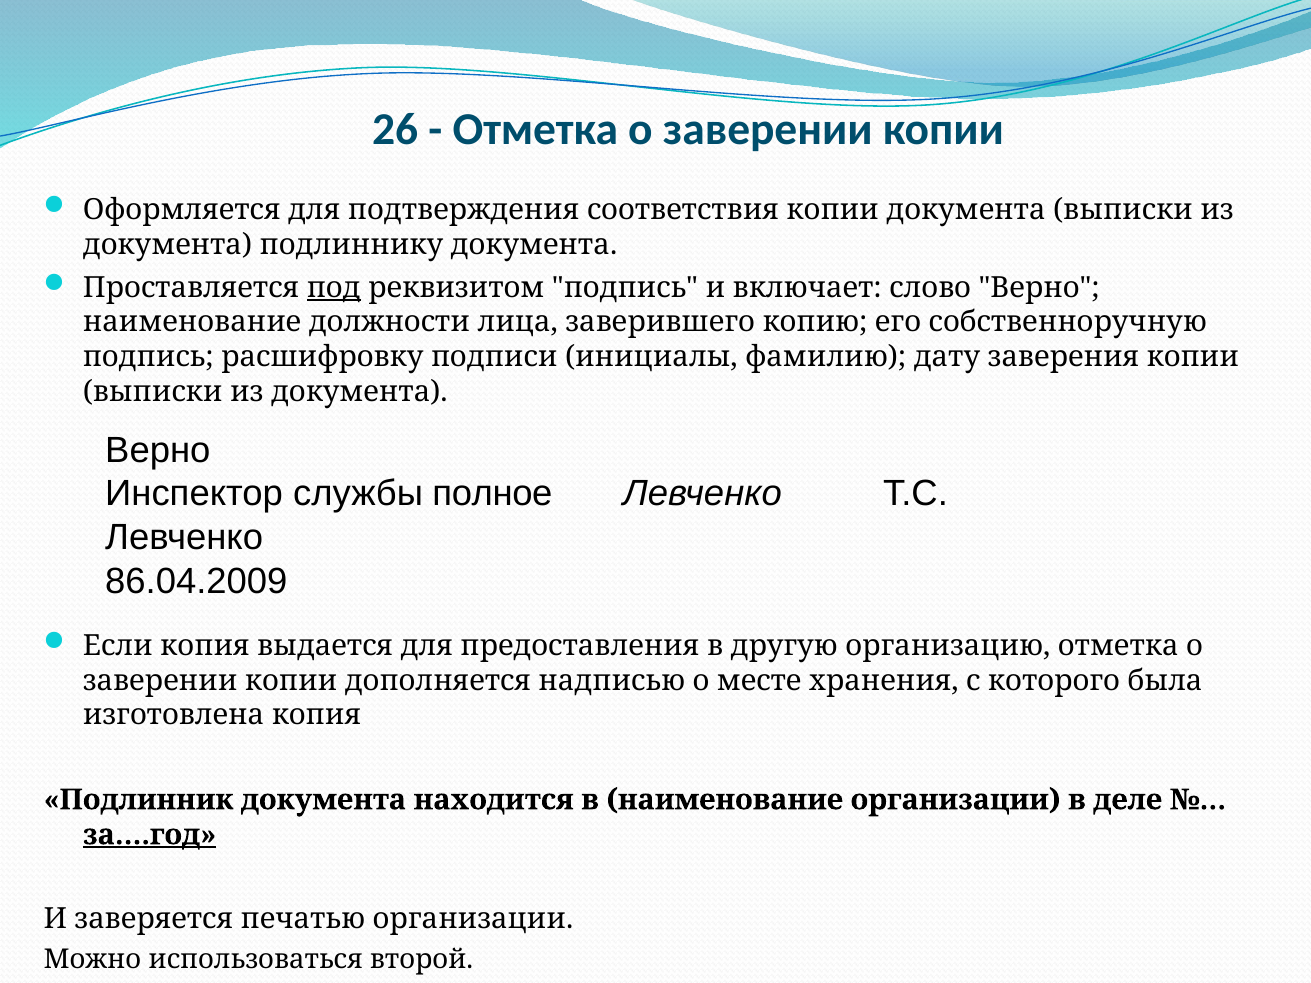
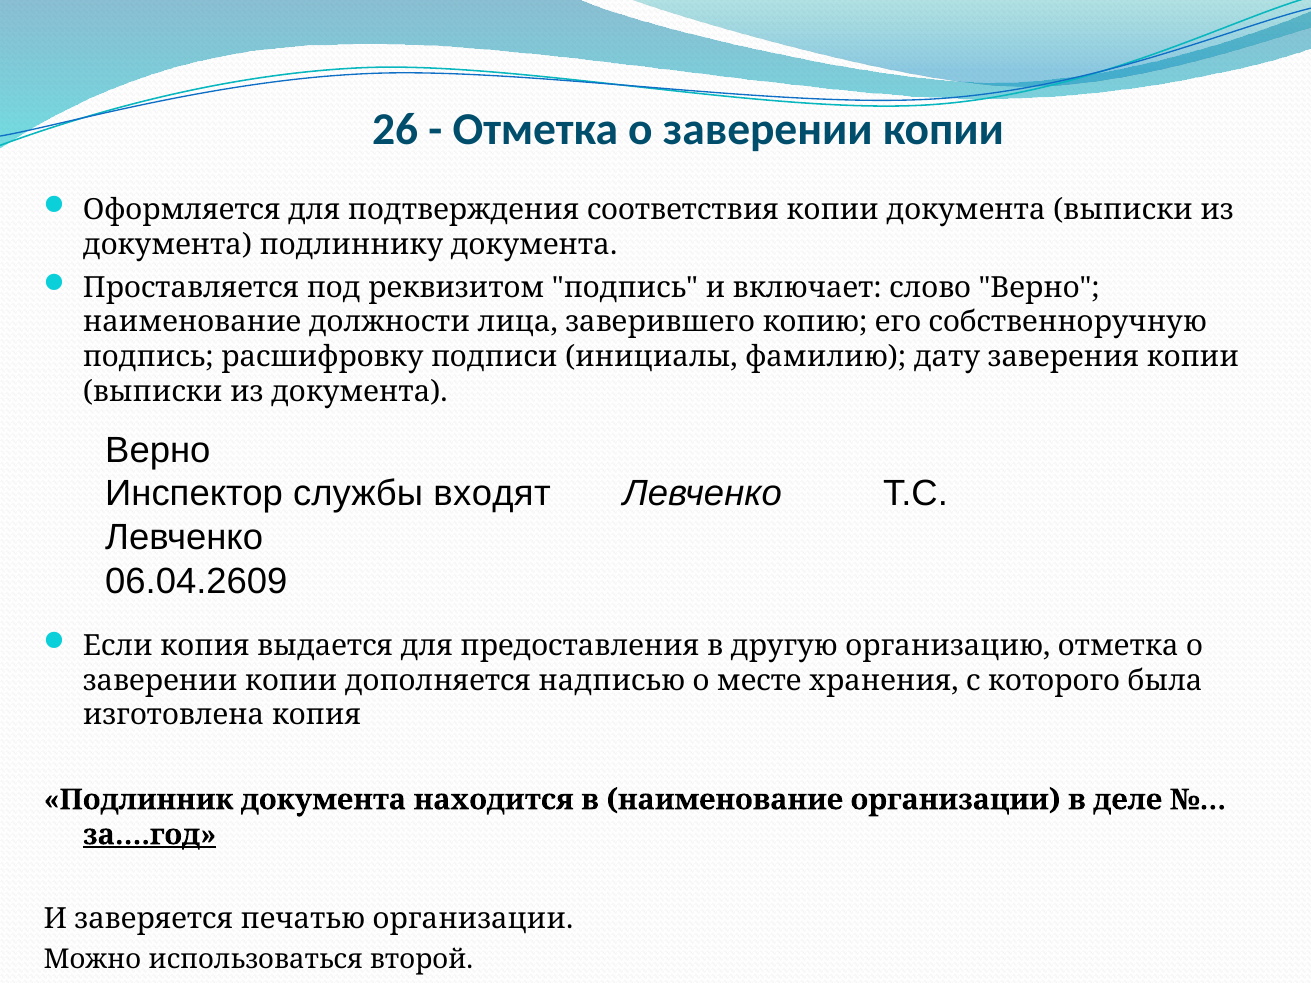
под underline: present -> none (334, 287)
полное: полное -> входят (492, 494)
86.04.2009: 86.04.2009 -> 06.04.2609 (196, 581)
